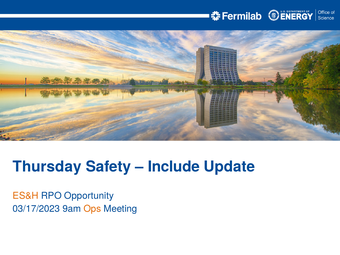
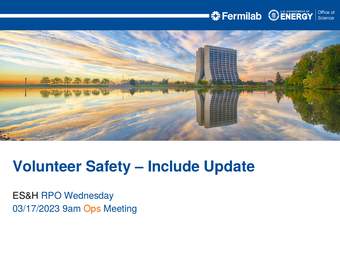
Thursday: Thursday -> Volunteer (47, 167)
ES&H colour: orange -> black (26, 196)
Opportunity: Opportunity -> Wednesday (89, 196)
